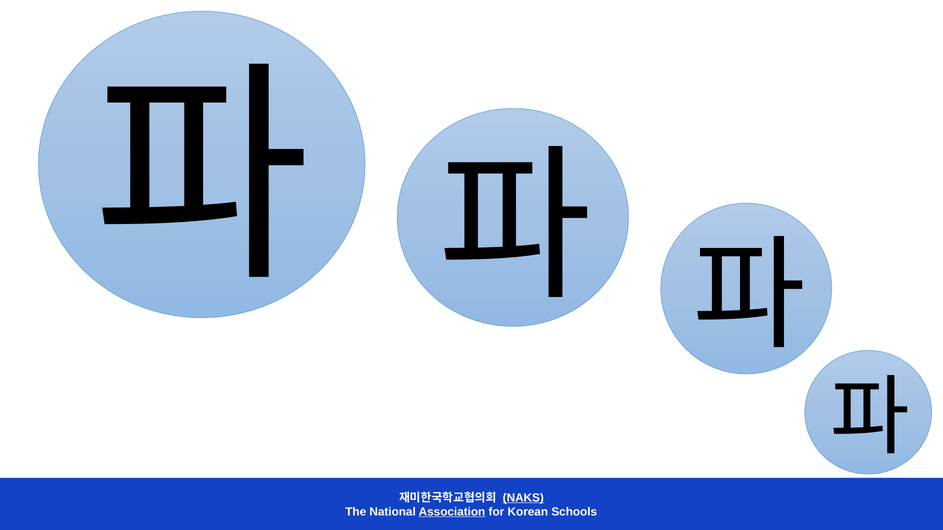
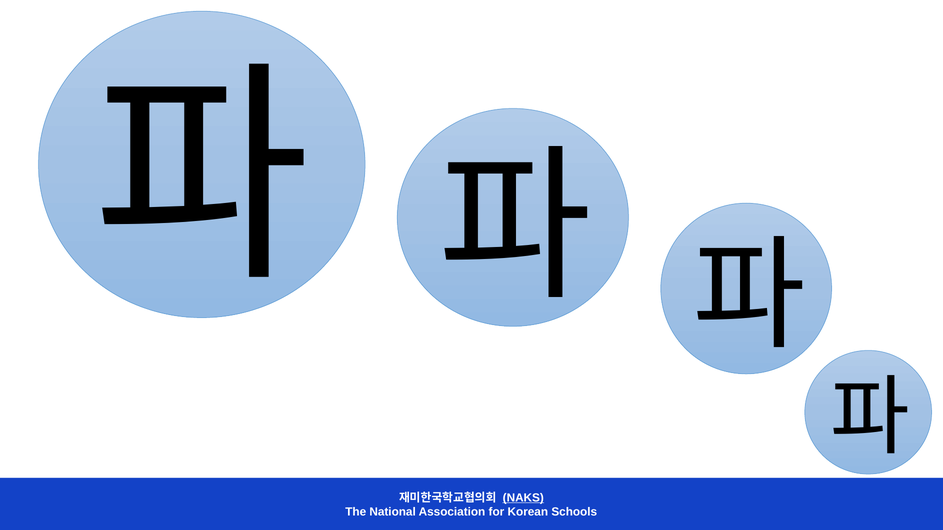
Association underline: present -> none (452, 512)
